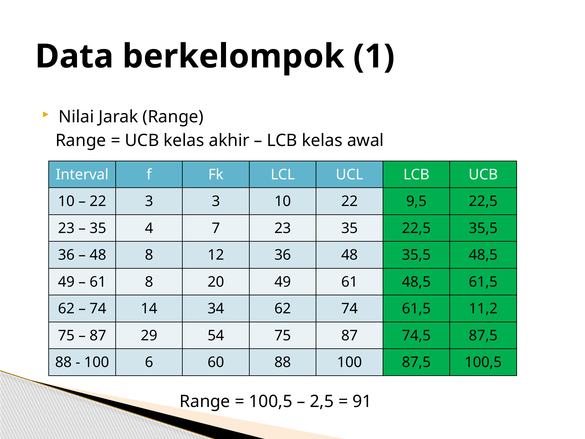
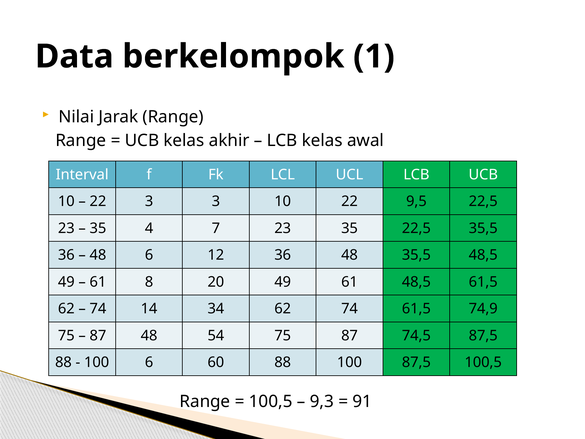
48 8: 8 -> 6 (149, 255)
11,2: 11,2 -> 74,9 (483, 309)
87 29: 29 -> 48 (149, 335)
2,5: 2,5 -> 9,3 (322, 401)
